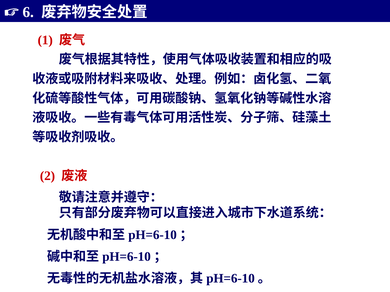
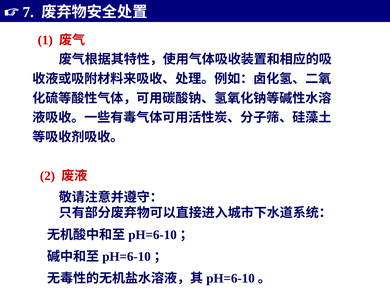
6: 6 -> 7 (28, 12)
